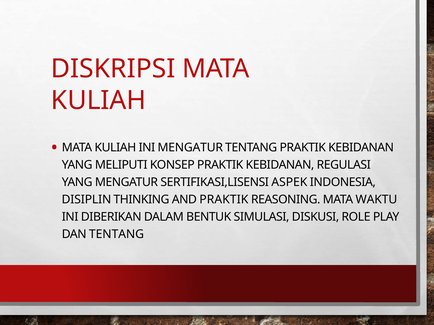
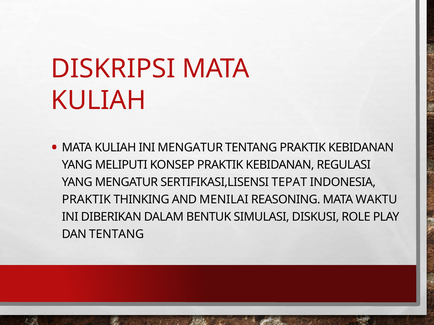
ASPEK: ASPEK -> TEPAT (289, 183)
DISIPLIN: DISIPLIN -> PRAKTIK (86, 200)
AND PRAKTIK: PRAKTIK -> MENILAI (224, 200)
